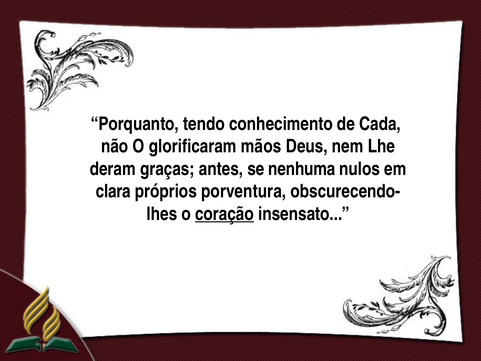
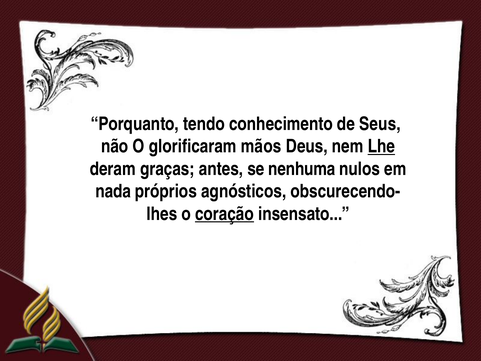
Cada: Cada -> Seus (380, 124)
Lhe underline: none -> present (381, 146)
clara: clara -> nada (113, 191)
porventura: porventura -> agnósticos (244, 191)
